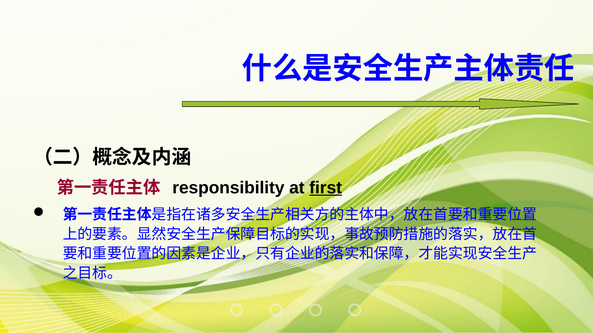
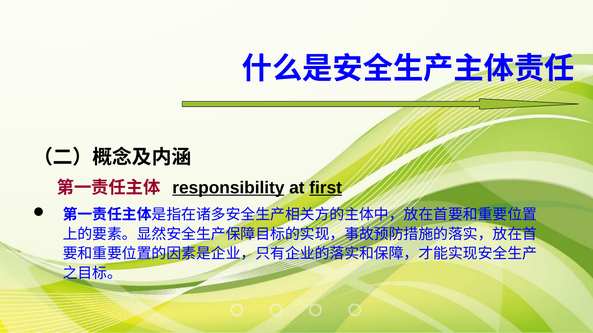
responsibility underline: none -> present (228, 188)
